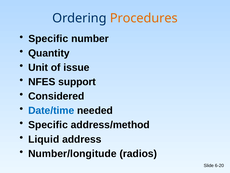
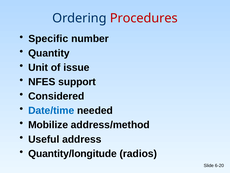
Procedures colour: orange -> red (144, 18)
Specific: Specific -> Mobilize (48, 125)
Liquid: Liquid -> Useful (44, 139)
Number/longitude: Number/longitude -> Quantity/longitude (72, 153)
